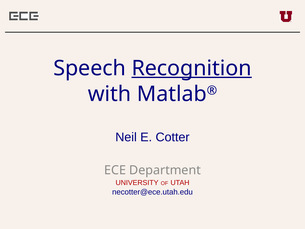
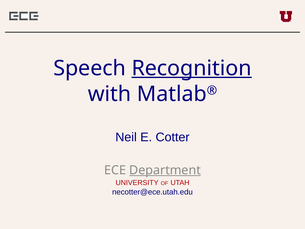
Department underline: none -> present (165, 170)
